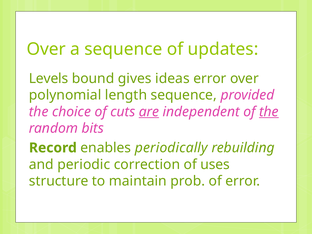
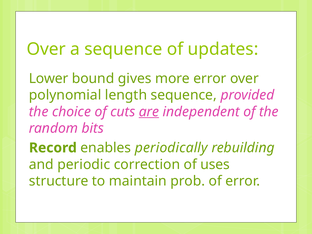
Levels: Levels -> Lower (49, 78)
ideas: ideas -> more (172, 78)
the underline: present -> none (269, 112)
